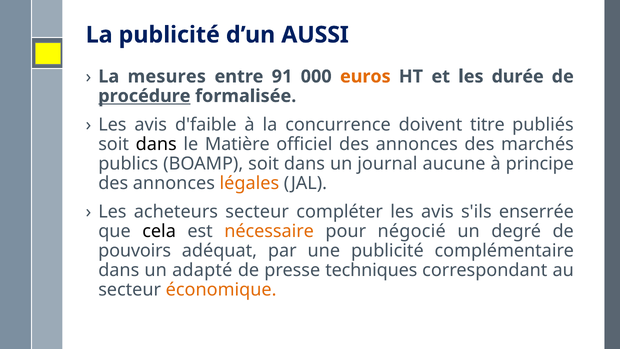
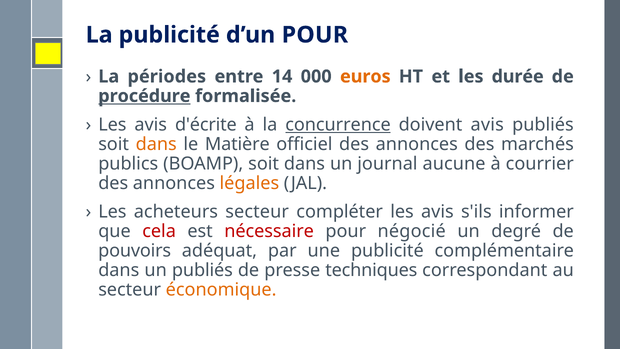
d’un AUSSI: AUSSI -> POUR (315, 35)
mesures: mesures -> périodes (167, 76)
91: 91 -> 14 (282, 76)
d'faible: d'faible -> d'écrite (206, 125)
concurrence underline: none -> present (338, 125)
doivent titre: titre -> avis (487, 125)
dans colour: black -> orange (156, 144)
principe: principe -> courrier (540, 164)
enserrée: enserrée -> informer (536, 212)
cela colour: black -> red (159, 231)
nécessaire colour: orange -> red (269, 231)
un adapté: adapté -> publiés (202, 270)
